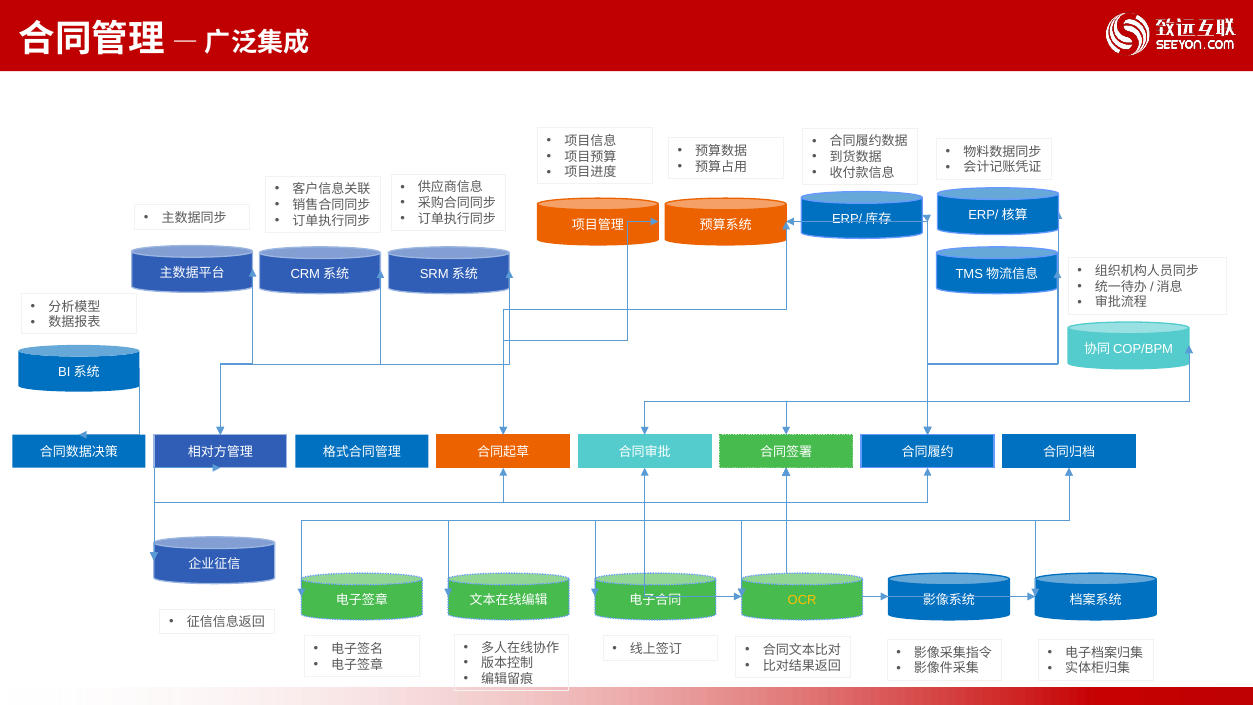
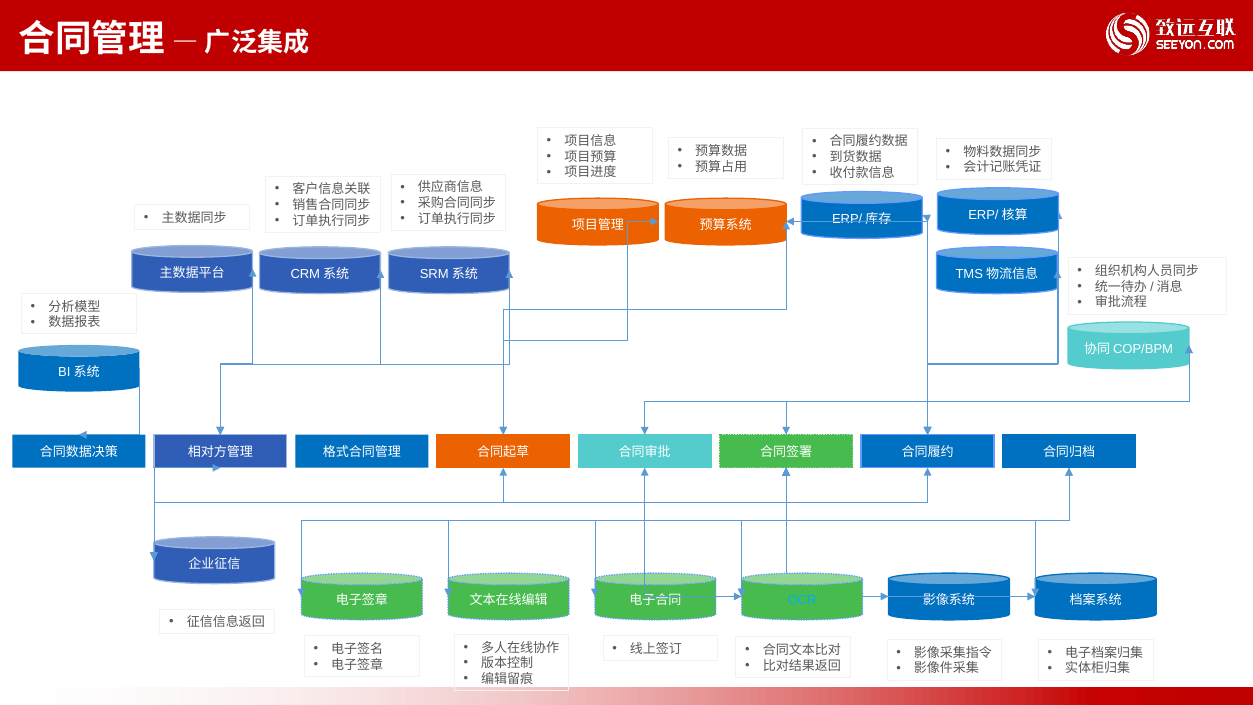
OCR colour: yellow -> light blue (802, 600)
